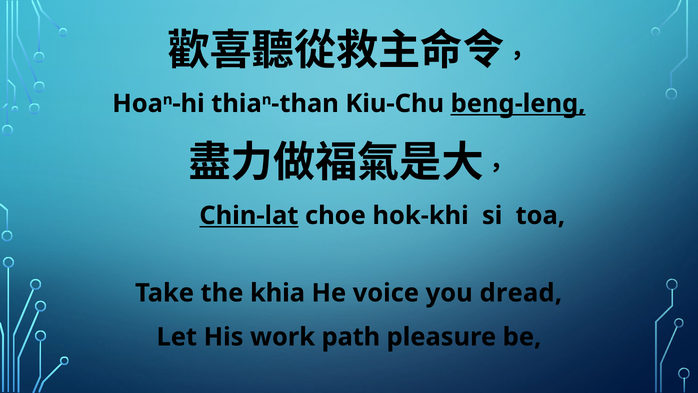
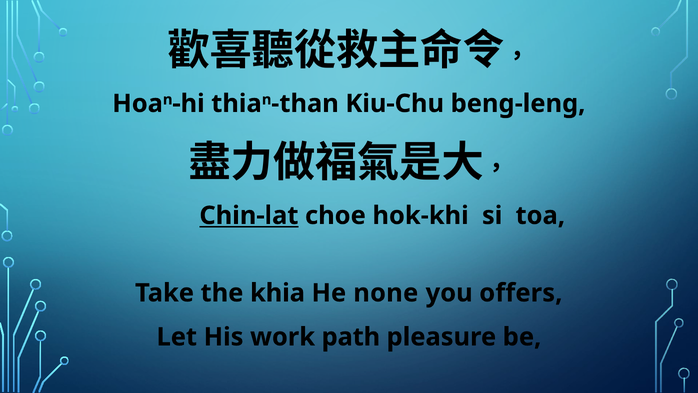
beng-leng underline: present -> none (518, 103)
voice: voice -> none (386, 293)
dread: dread -> offers (521, 293)
